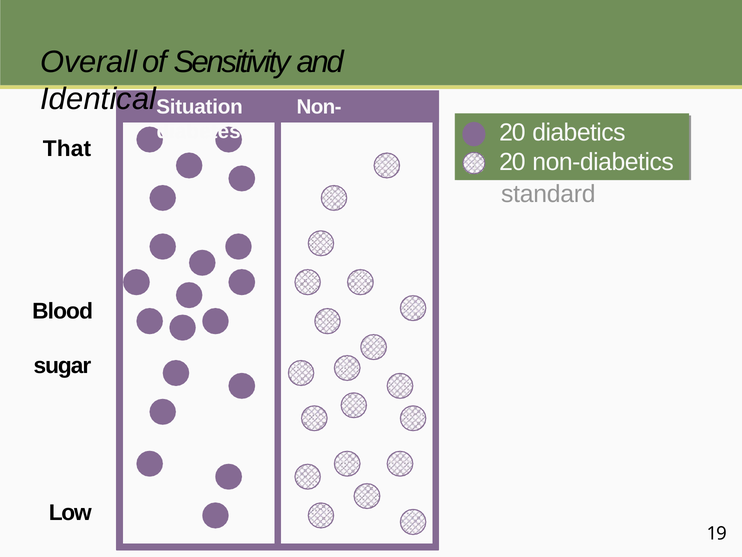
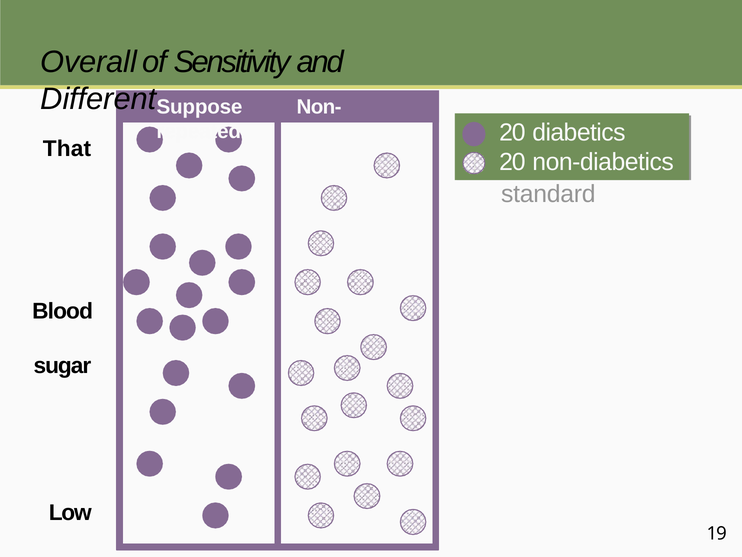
Identical: Identical -> Different (98, 99)
Situation: Situation -> Suppose (199, 107)
diabetes: diabetes -> repeated (199, 132)
